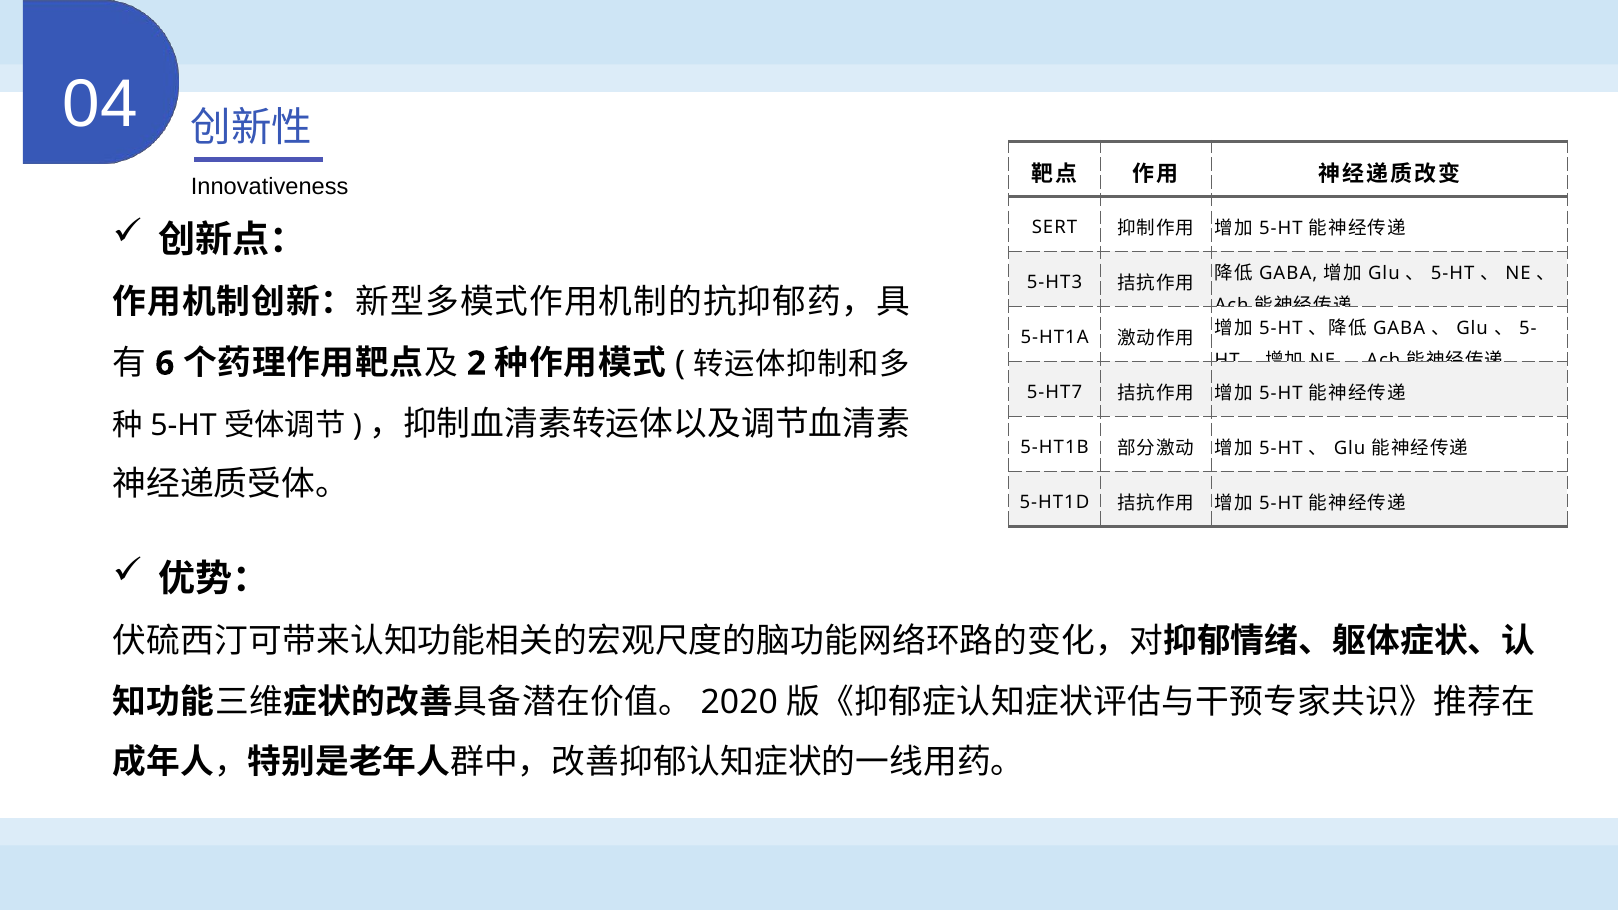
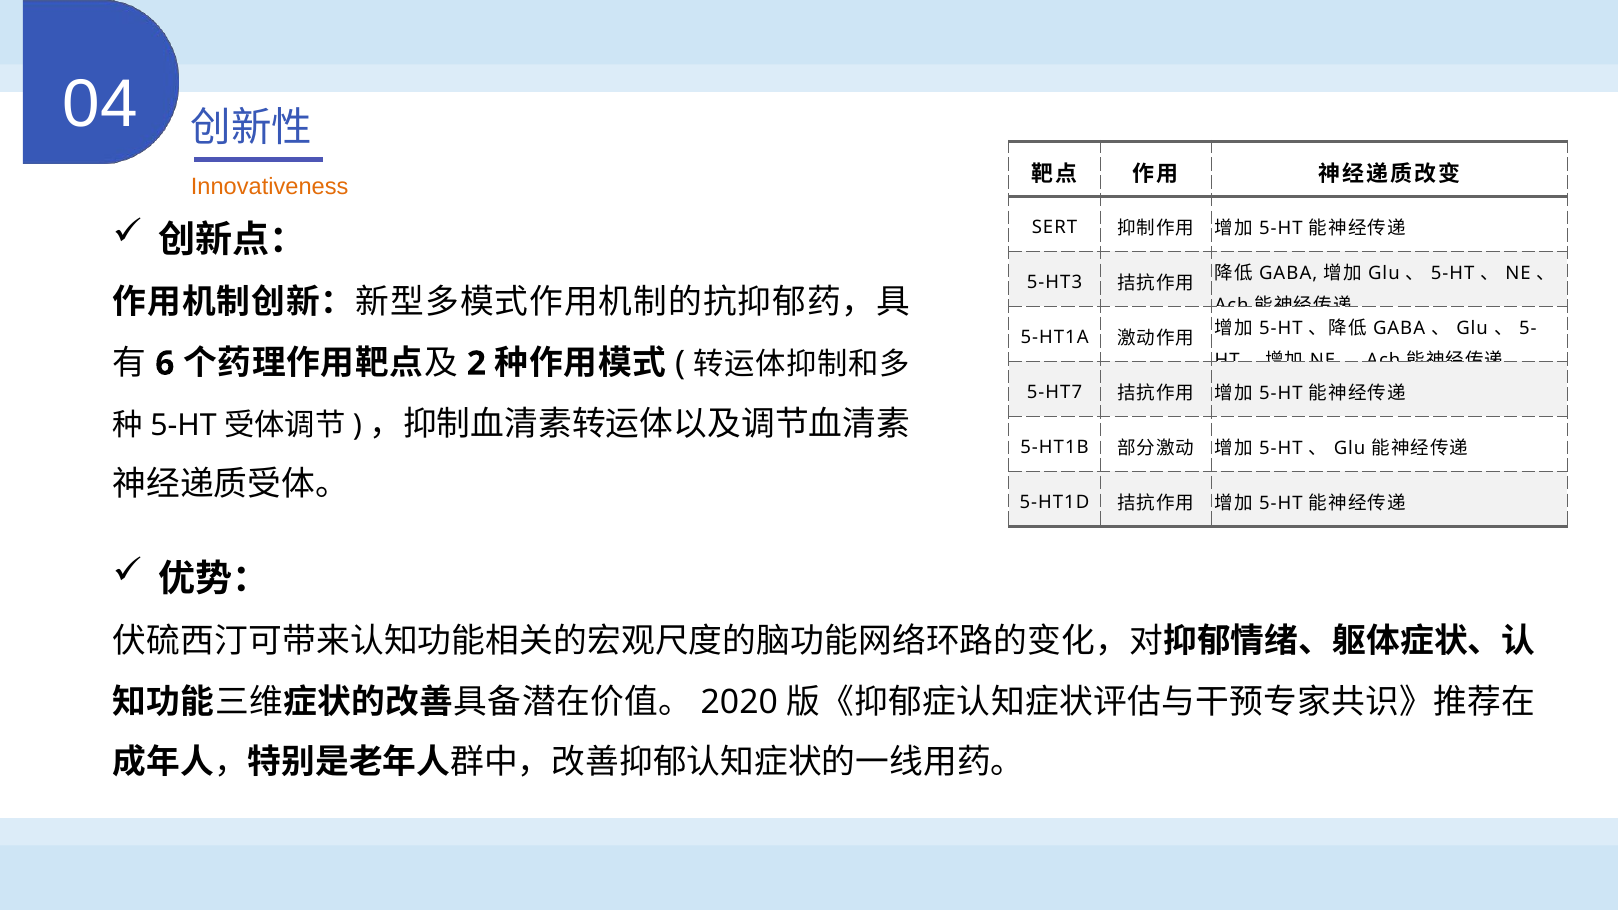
Innovativeness colour: black -> orange (270, 187)
